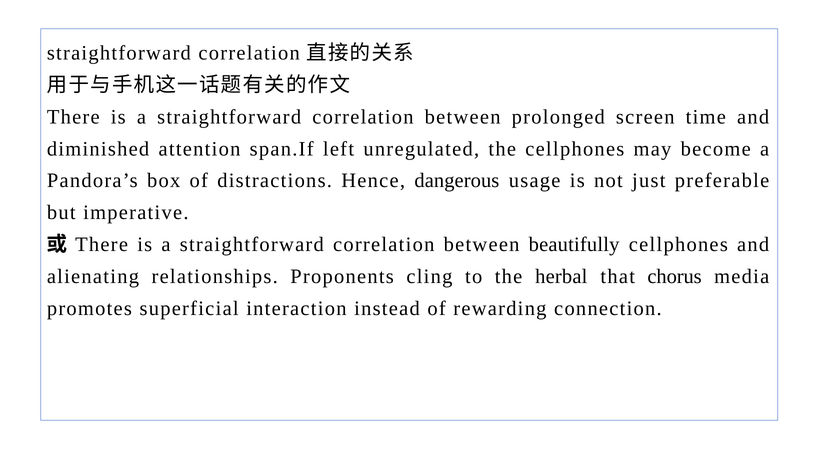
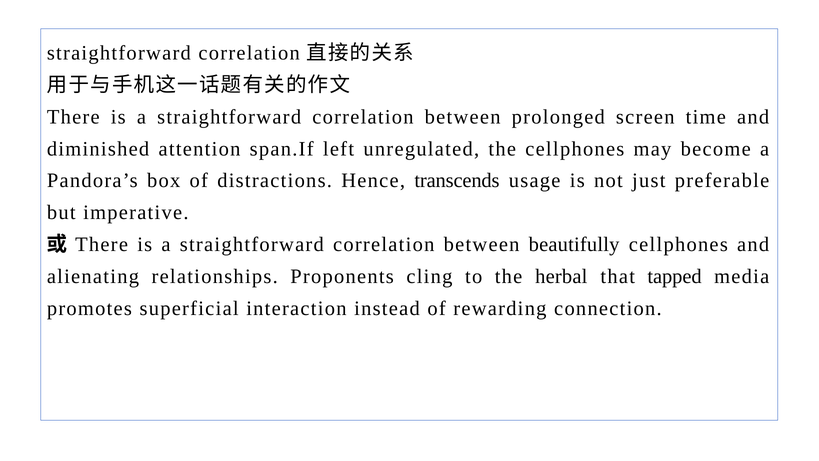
dangerous: dangerous -> transcends (457, 181)
chorus: chorus -> tapped (675, 276)
